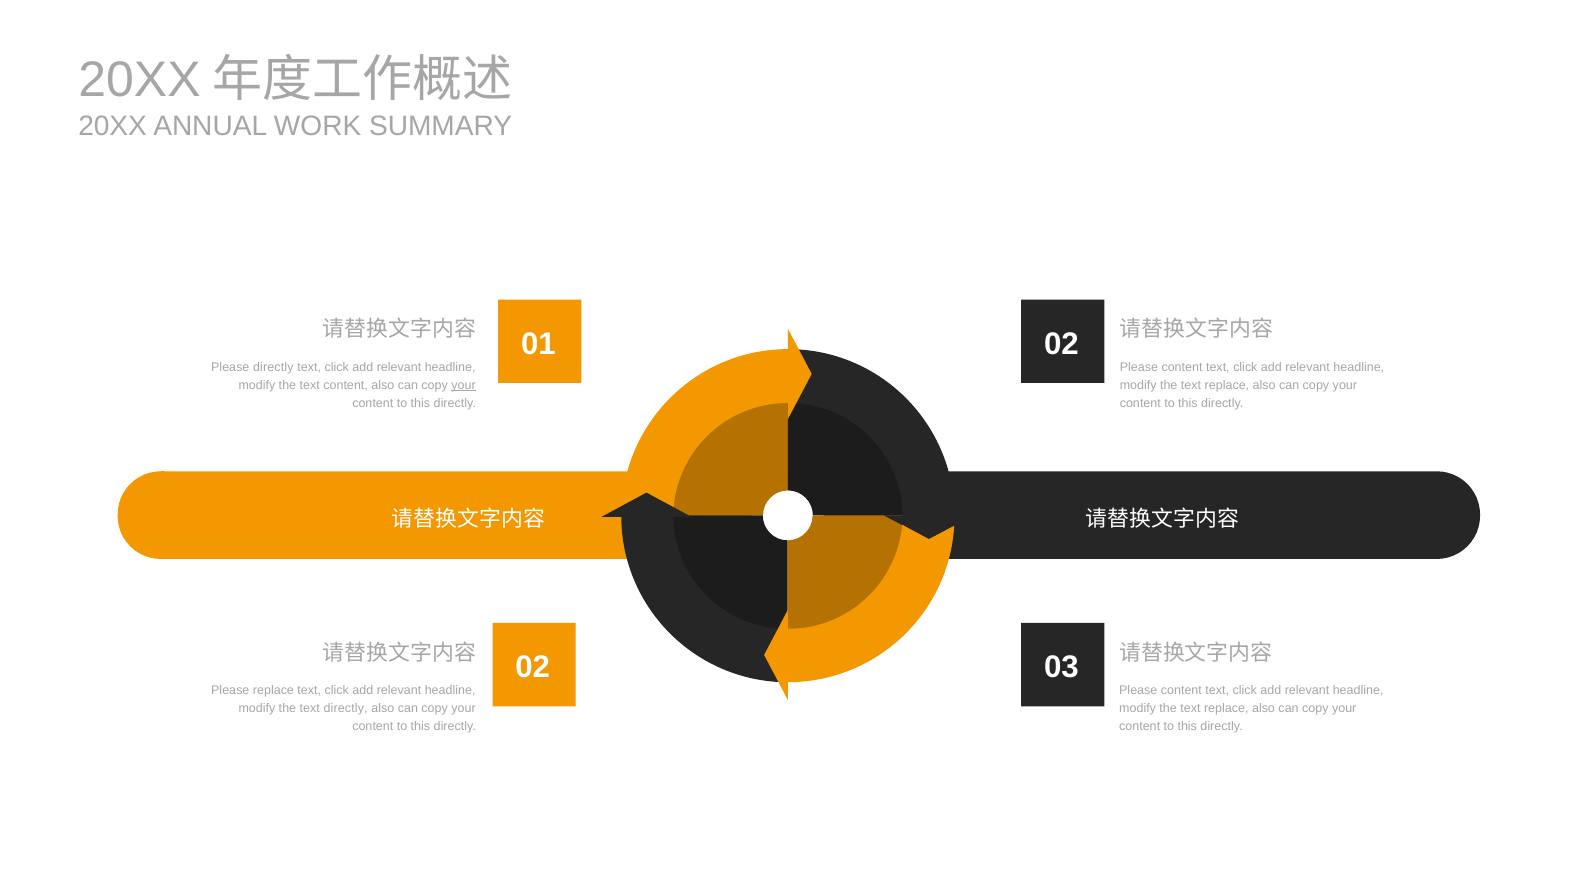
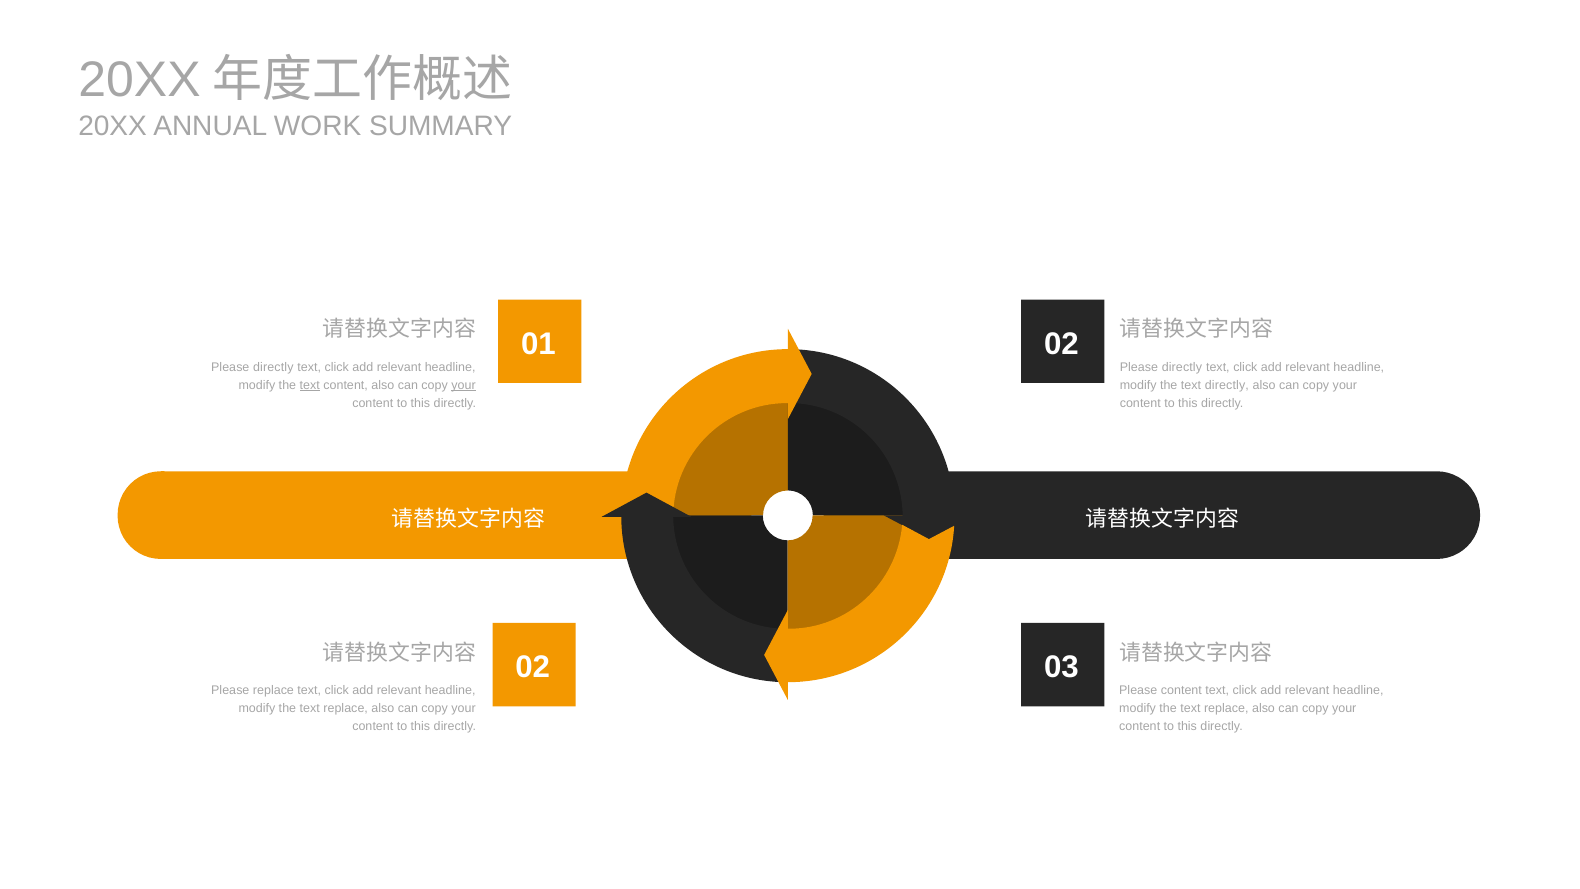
content: content -> directly (1182, 367)
text underline: none -> present (310, 385)
replace: replace -> directly (1227, 385)
directly: directly -> replace (346, 708)
